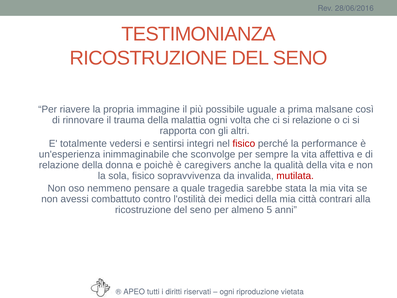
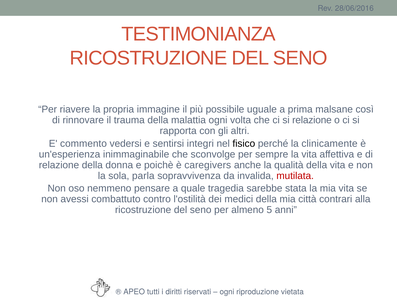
totalmente: totalmente -> commento (83, 143)
fisico colour: red -> black (244, 143)
performance: performance -> clinicamente (329, 143)
sola fisico: fisico -> parla (143, 176)
